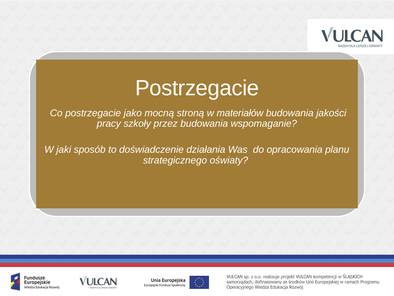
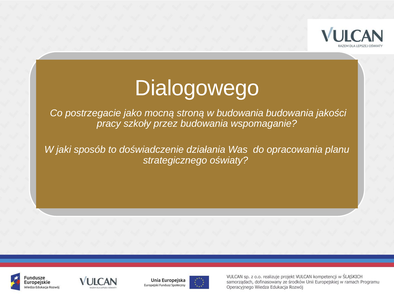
Postrzegacie: Postrzegacie -> Dialogowego (197, 88)
w materiałów: materiałów -> budowania (240, 113)
